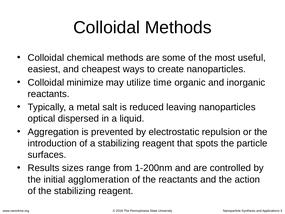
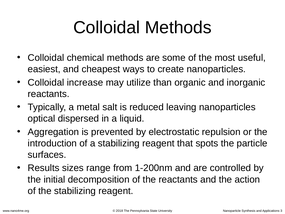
minimize: minimize -> increase (85, 82)
time: time -> than (163, 82)
agglomeration: agglomeration -> decomposition (99, 179)
